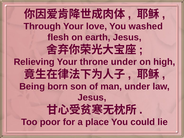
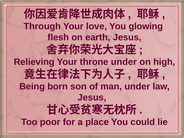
washed: washed -> glowing (146, 26)
